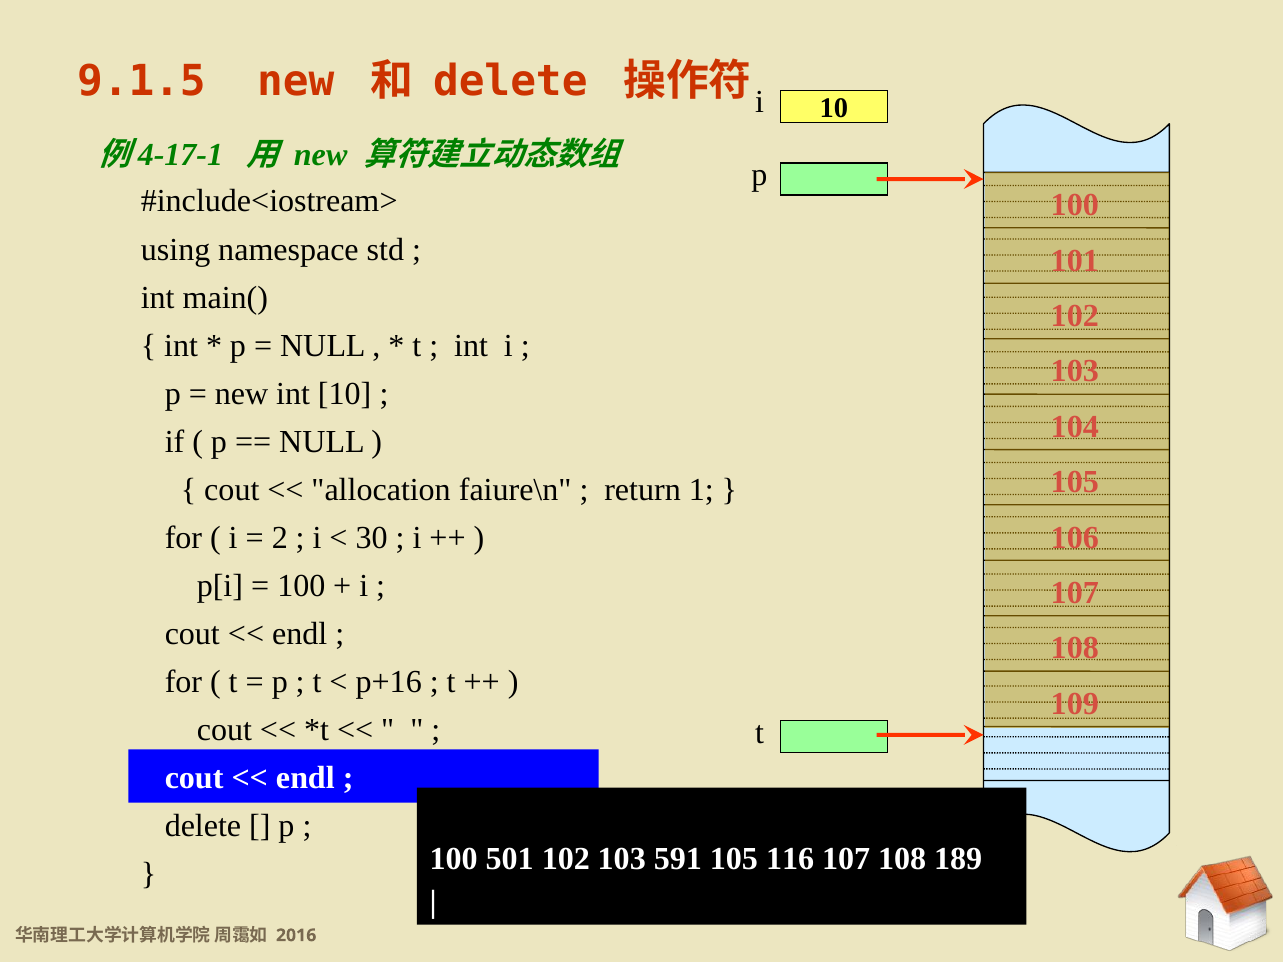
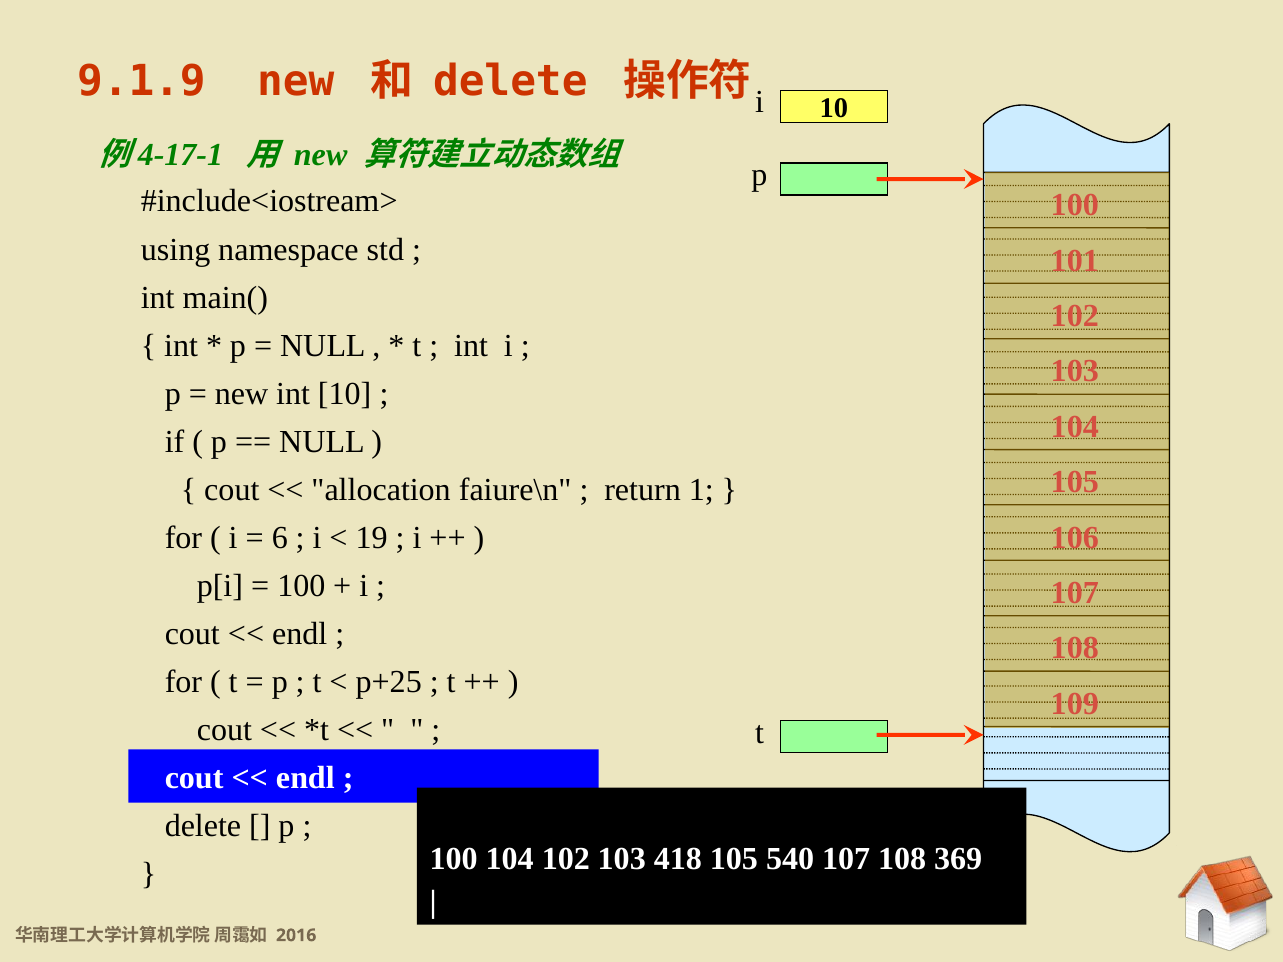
9.1.5: 9.1.5 -> 9.1.9 (141, 81)
2: 2 -> 6 (280, 538)
30: 30 -> 19 (372, 538)
p+16: p+16 -> p+25 (389, 682)
100 501: 501 -> 104 (510, 860)
591: 591 -> 418 (678, 860)
116: 116 -> 540 (790, 860)
189: 189 -> 369 (958, 860)
